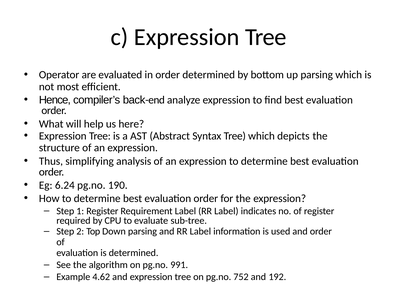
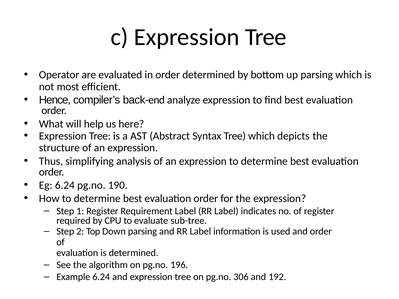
991: 991 -> 196 (179, 265)
Example 4.62: 4.62 -> 6.24 (101, 277)
752: 752 -> 306 (241, 277)
